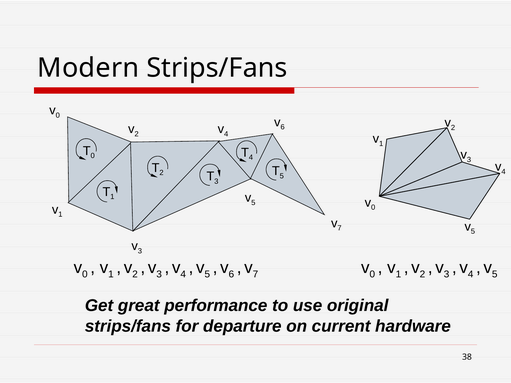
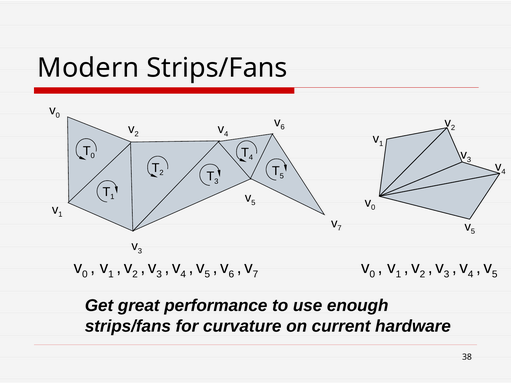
original: original -> enough (358, 306)
departure: departure -> curvature (242, 326)
